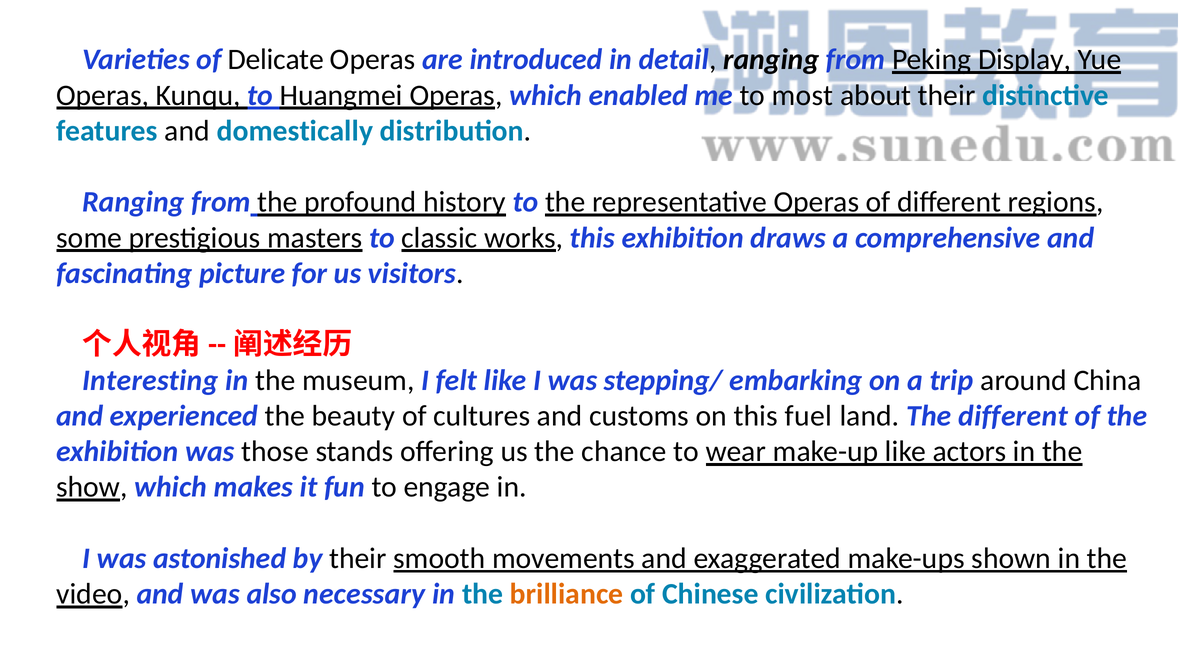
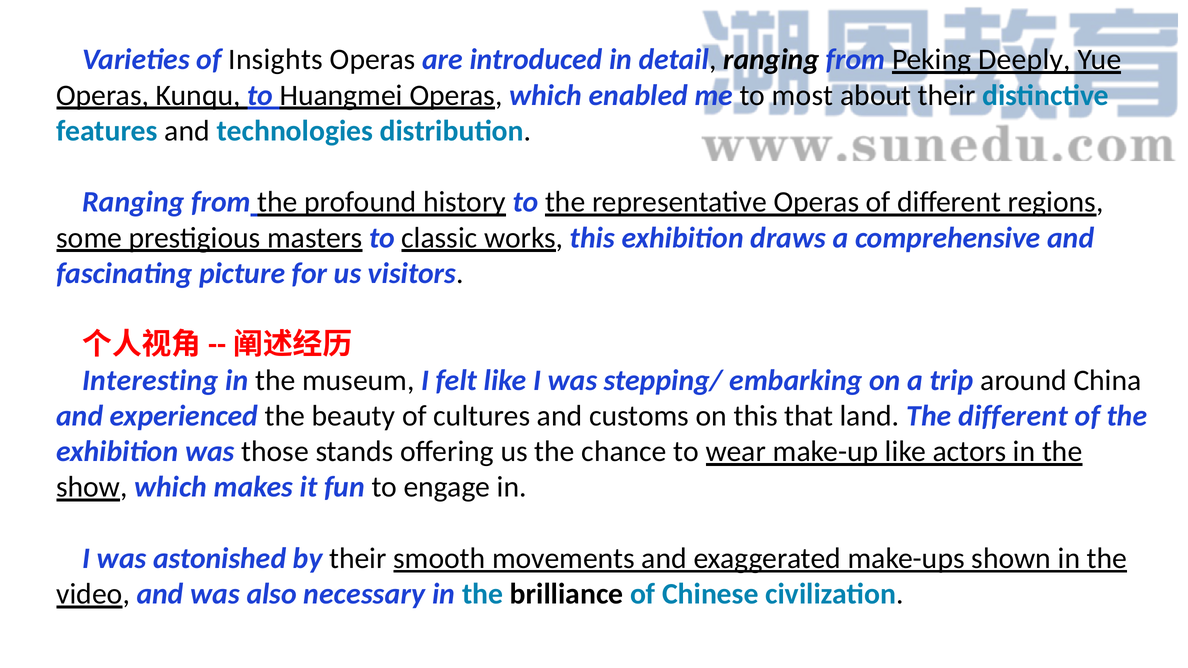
Delicate: Delicate -> Insights (276, 60)
Display: Display -> Deeply (1024, 60)
domestically: domestically -> technologies (295, 131)
fuel: fuel -> that (809, 416)
brilliance colour: orange -> black (567, 594)
